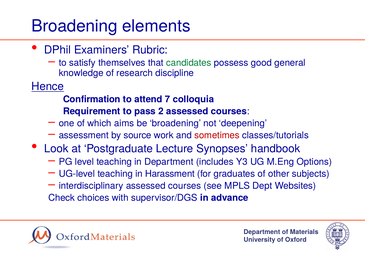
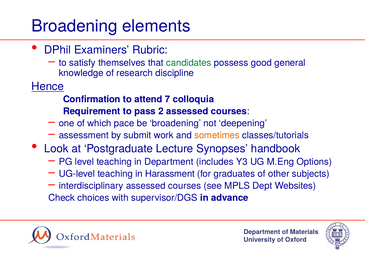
aims: aims -> pace (124, 123)
source: source -> submit (137, 135)
sometimes colour: red -> orange (217, 135)
